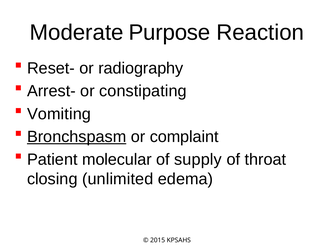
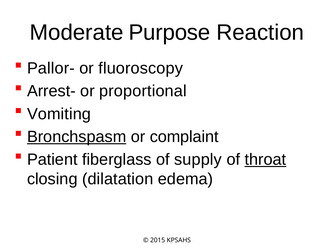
Reset-: Reset- -> Pallor- (51, 68)
radiography: radiography -> fluoroscopy (141, 68)
constipating: constipating -> proportional (143, 91)
molecular: molecular -> fiberglass (117, 159)
throat underline: none -> present (265, 159)
unlimited: unlimited -> dilatation (118, 179)
